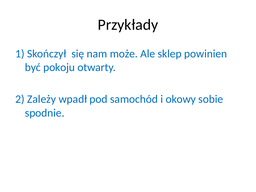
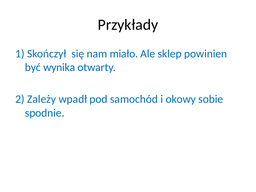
może: może -> miało (124, 54)
pokoju: pokoju -> wynika (59, 67)
